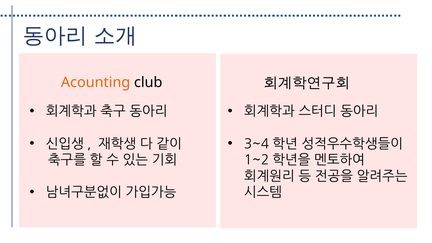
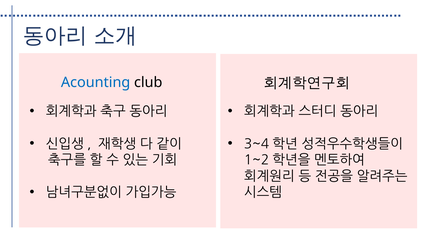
Acounting colour: orange -> blue (96, 82)
